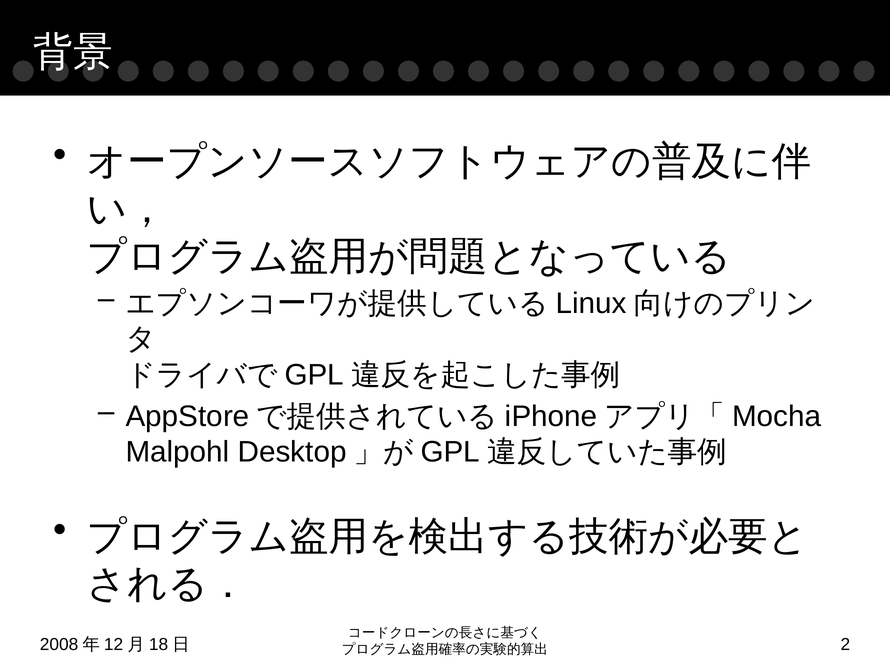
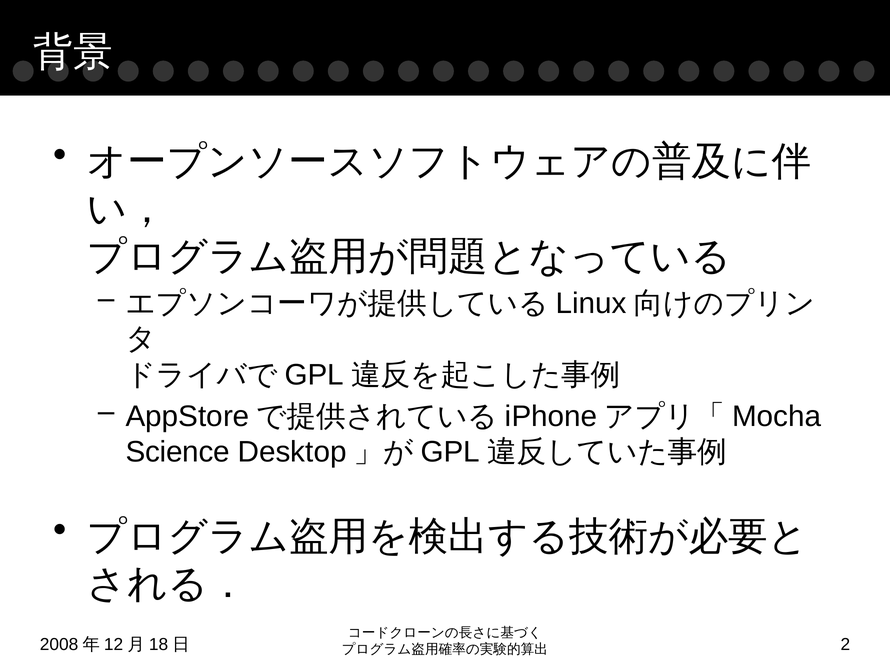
Malpohl: Malpohl -> Science (178, 452)
